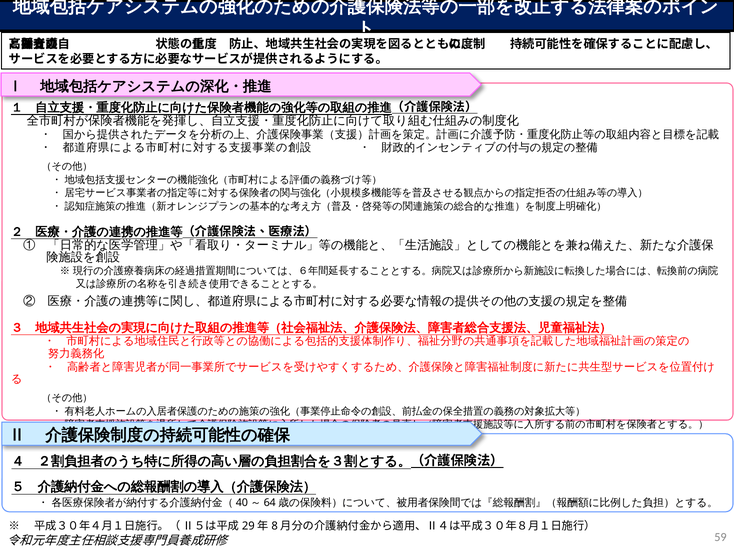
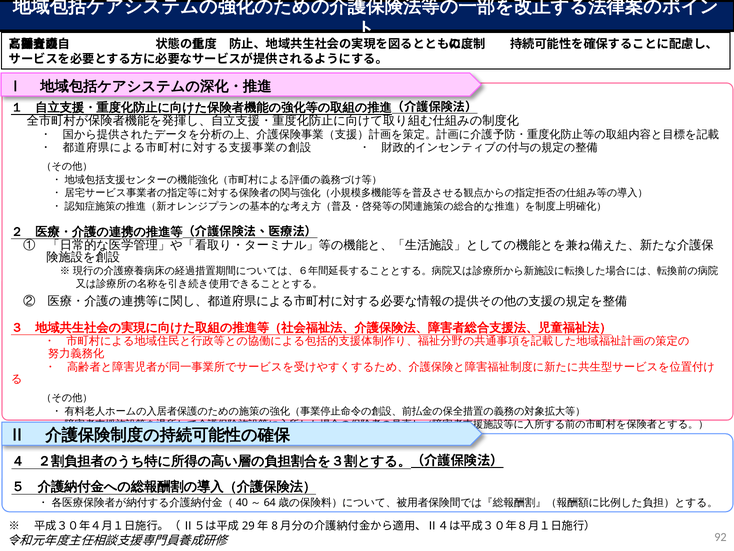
59: 59 -> 92 (720, 537)
